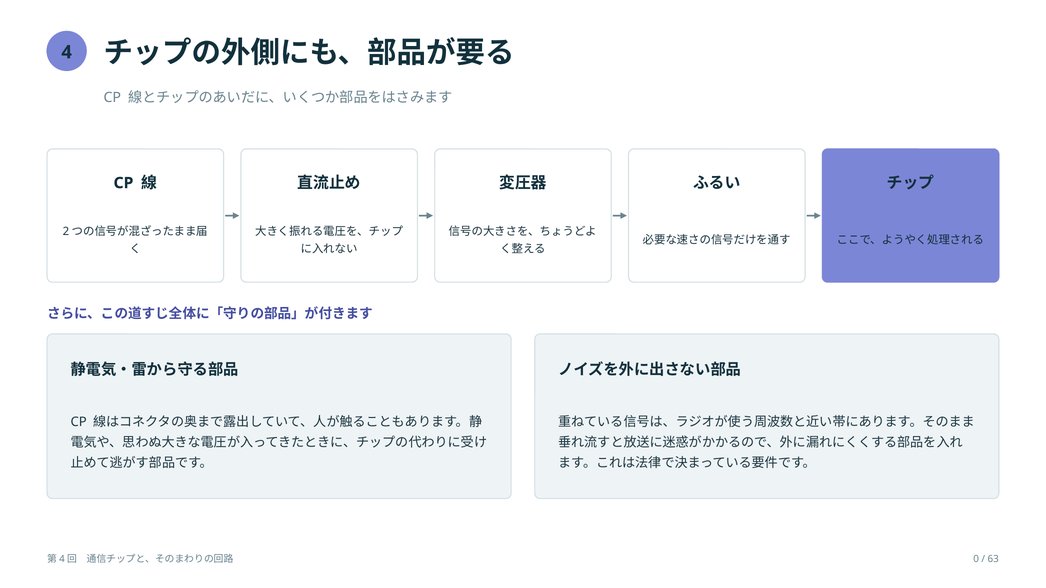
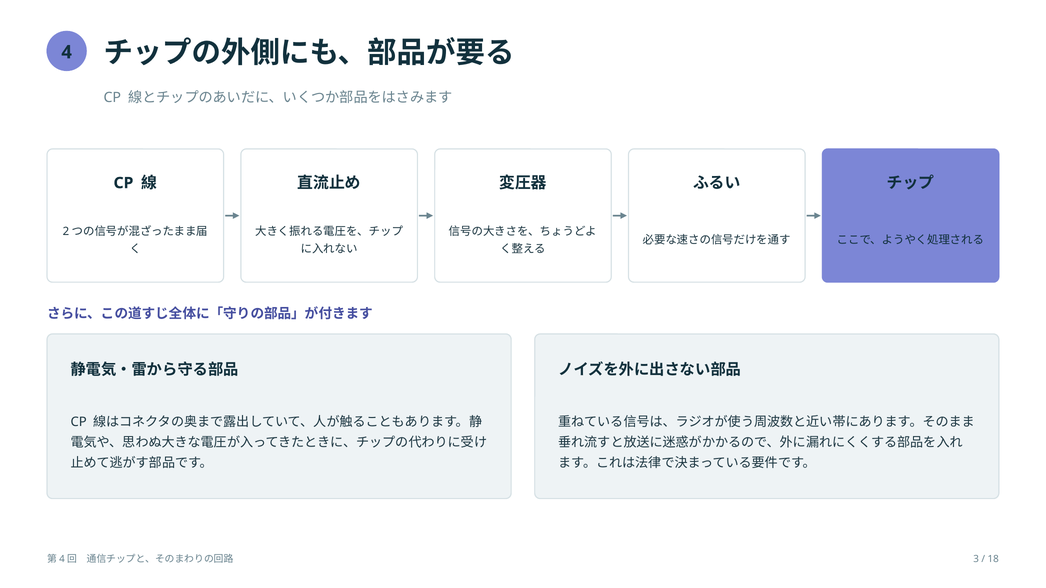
0: 0 -> 3 (976, 559)
63: 63 -> 18 (993, 559)
